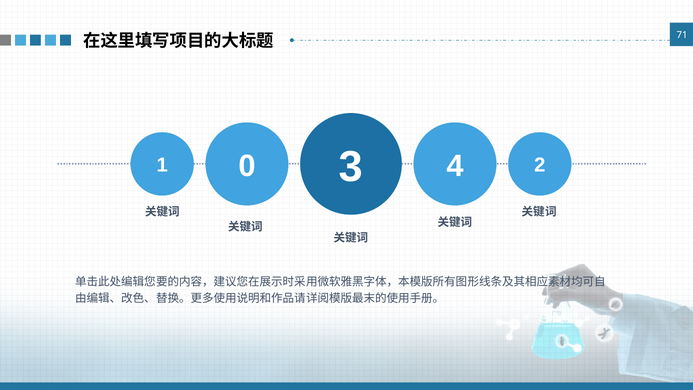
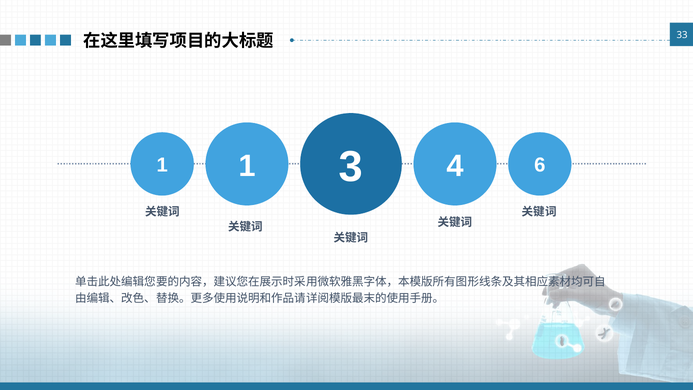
71: 71 -> 33 (682, 35)
1 0: 0 -> 1 (247, 166)
2: 2 -> 6 (540, 165)
